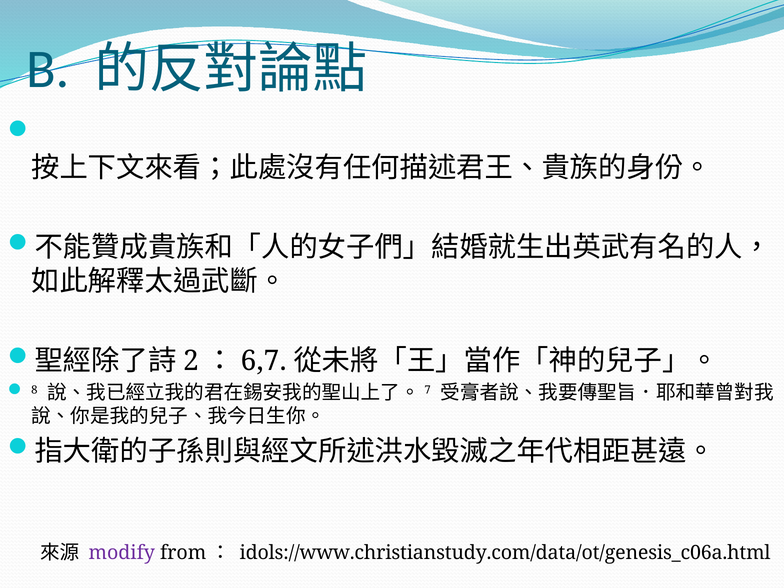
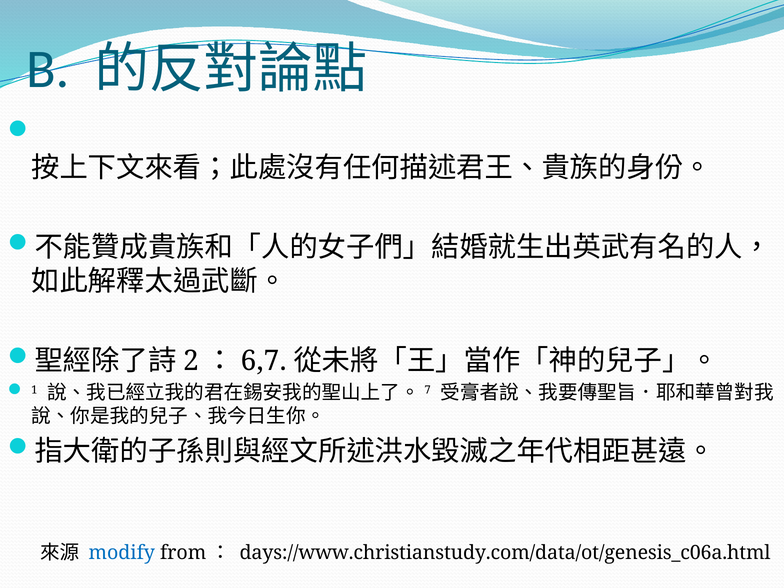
8: 8 -> 1 (34, 390)
modify colour: purple -> blue (122, 553)
idols://www.christianstudy.com/data/ot/genesis_c06a.html: idols://www.christianstudy.com/data/ot/genesis_c06a.html -> days://www.christianstudy.com/data/ot/genesis_c06a.html (505, 553)
